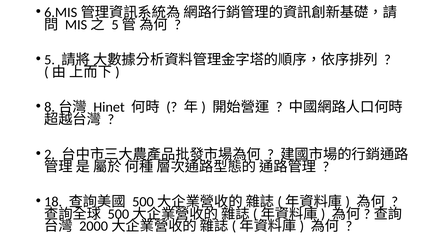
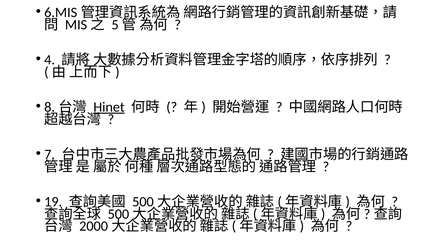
5: 5 -> 4 (50, 60)
Hinet underline: none -> present (109, 107)
2: 2 -> 7 (50, 154)
18: 18 -> 19 (53, 202)
